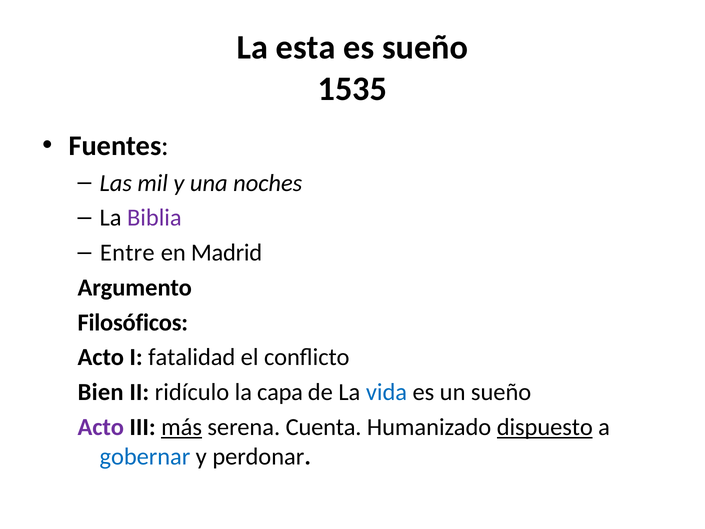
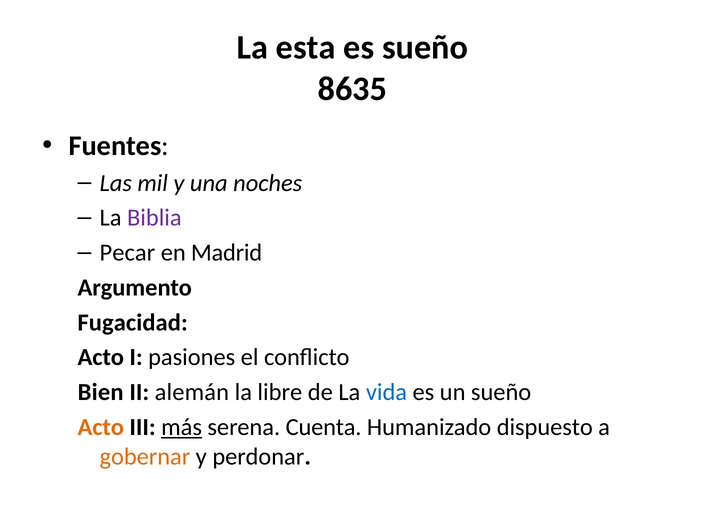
1535: 1535 -> 8635 (352, 89)
Entre: Entre -> Pecar (127, 253)
Filosóficos: Filosóficos -> Fugacidad (133, 322)
fatalidad: fatalidad -> pasiones (192, 357)
ridículo: ridículo -> alemán (192, 392)
capa: capa -> libre (280, 392)
Acto colour: purple -> orange (101, 427)
dispuesto underline: present -> none (545, 427)
gobernar colour: blue -> orange (145, 456)
